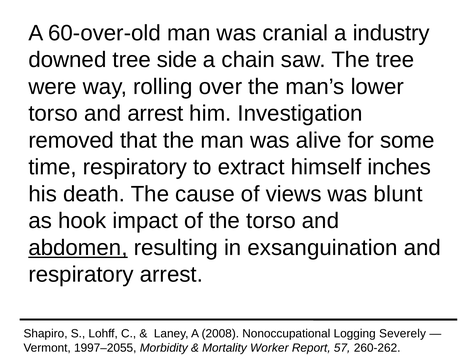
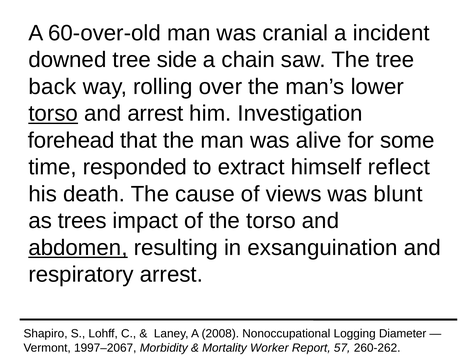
industry: industry -> incident (391, 33)
were: were -> back (52, 87)
torso underline: none -> present (53, 113)
removed: removed -> forehead (71, 140)
time respiratory: respiratory -> responded (135, 167)
inches: inches -> reflect (399, 167)
hook: hook -> trees (82, 221)
Severely: Severely -> Diameter (403, 333)
1997–2055: 1997–2055 -> 1997–2067 (105, 348)
